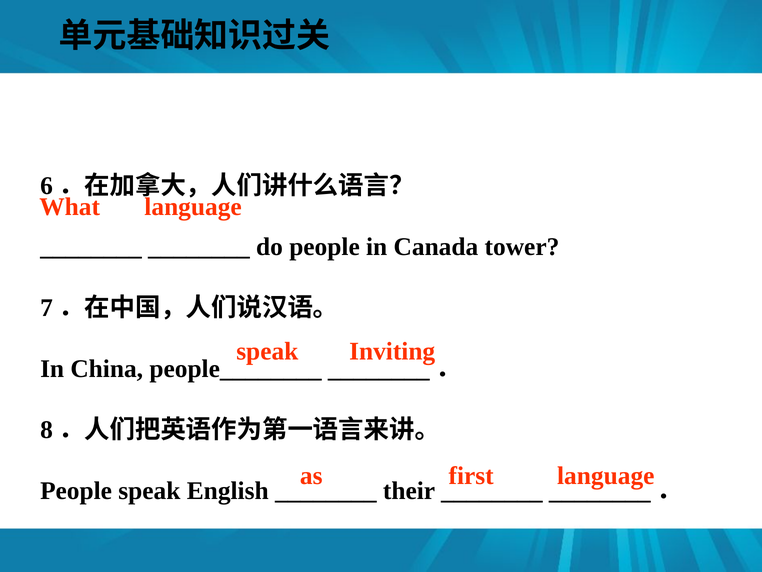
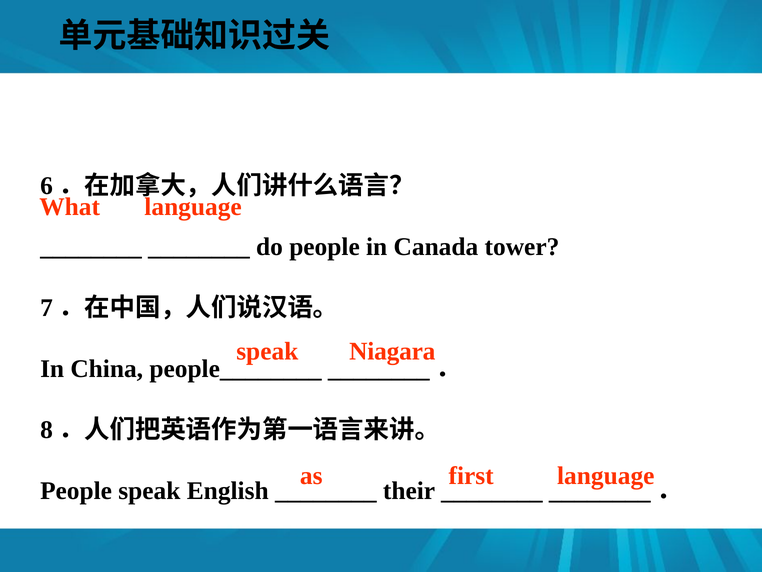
Inviting: Inviting -> Niagara (392, 351)
